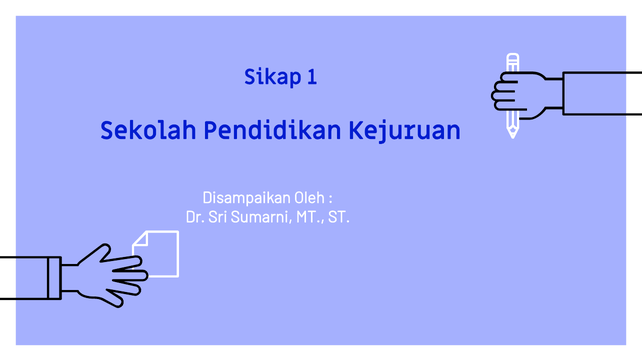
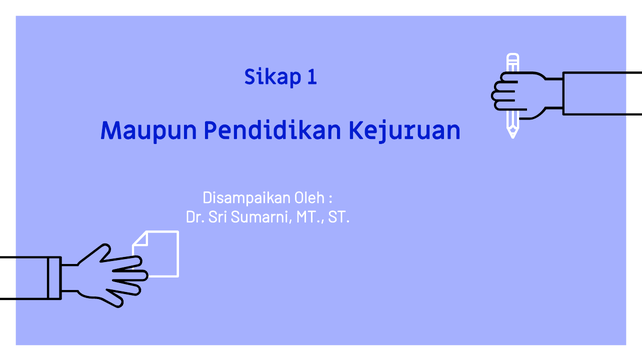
Sekolah: Sekolah -> Maupun (149, 131)
